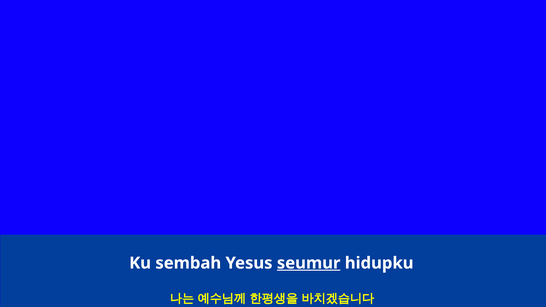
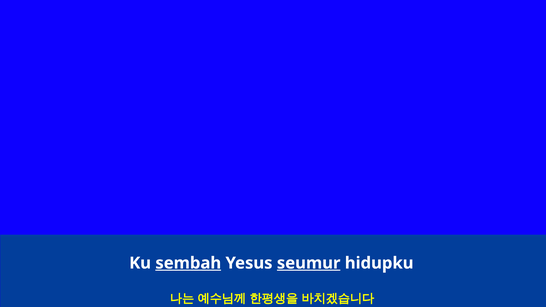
sembah underline: none -> present (188, 263)
